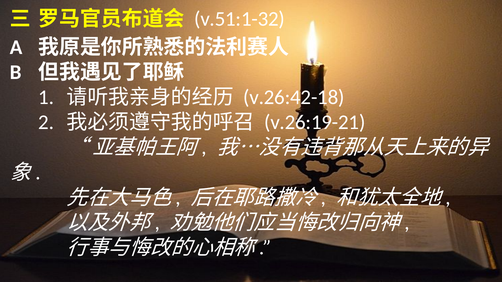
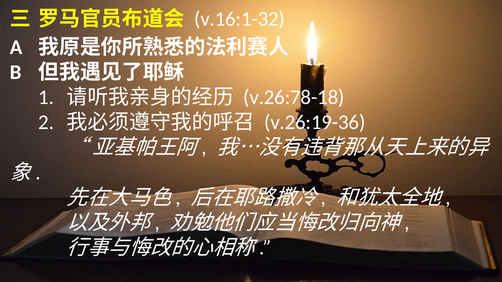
v.51:1-32: v.51:1-32 -> v.16:1-32 (240, 19)
v.26:42-18: v.26:42-18 -> v.26:78-18 (294, 97)
v.26:19-21: v.26:19-21 -> v.26:19-36 (315, 123)
